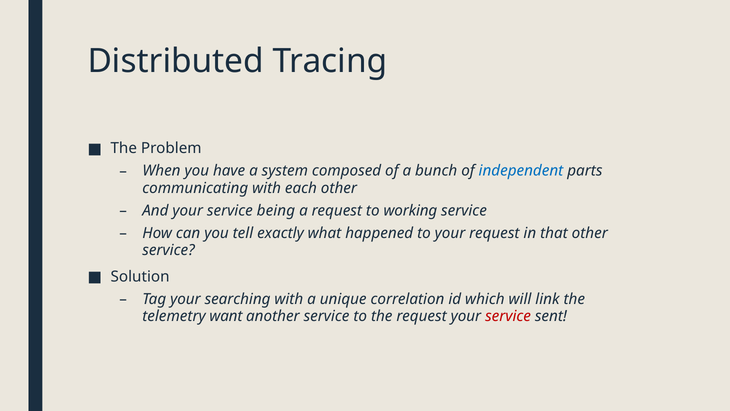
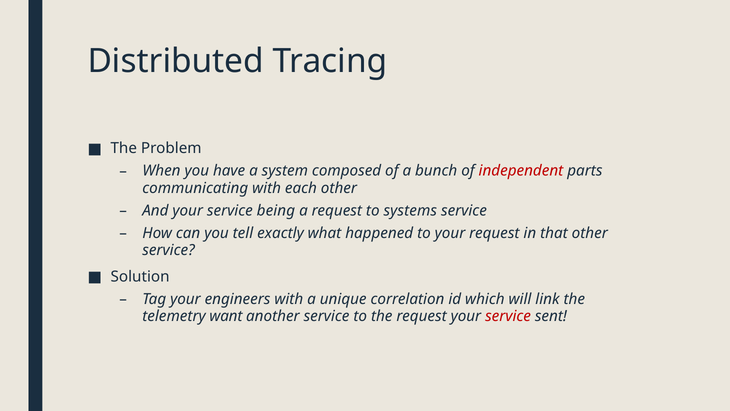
independent colour: blue -> red (521, 171)
working: working -> systems (410, 210)
searching: searching -> engineers (238, 299)
